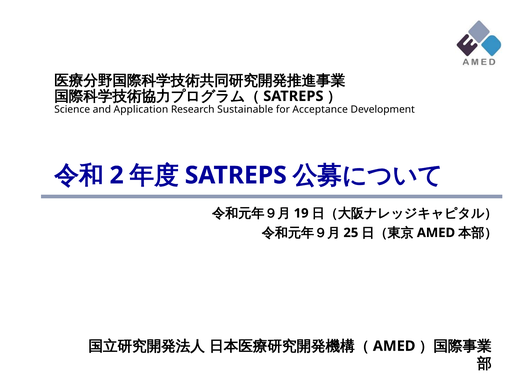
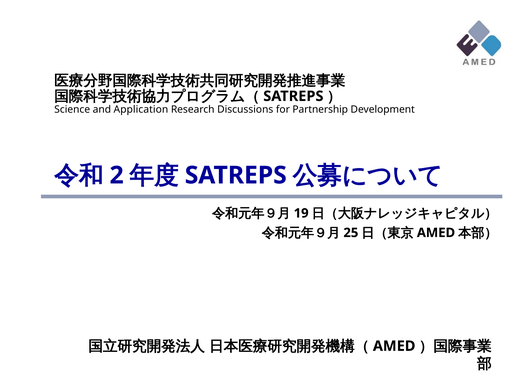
Sustainable: Sustainable -> Discussions (245, 110)
Acceptance: Acceptance -> Partnership (320, 110)
